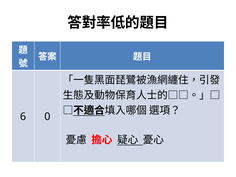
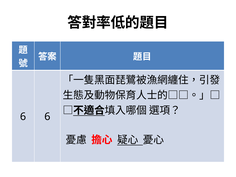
6 0: 0 -> 6 (47, 117)
